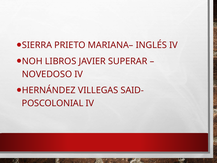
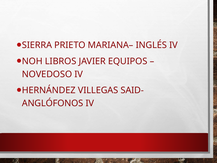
SUPERAR: SUPERAR -> EQUIPOS (128, 61)
POSCOLONIAL: POSCOLONIAL -> ANGLÓFONOS (53, 103)
